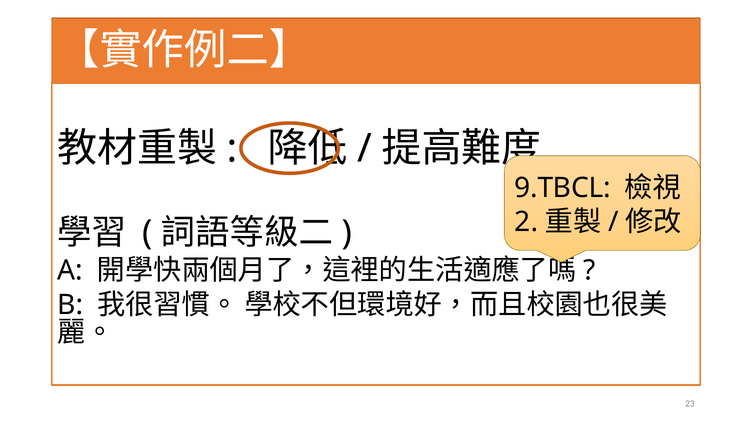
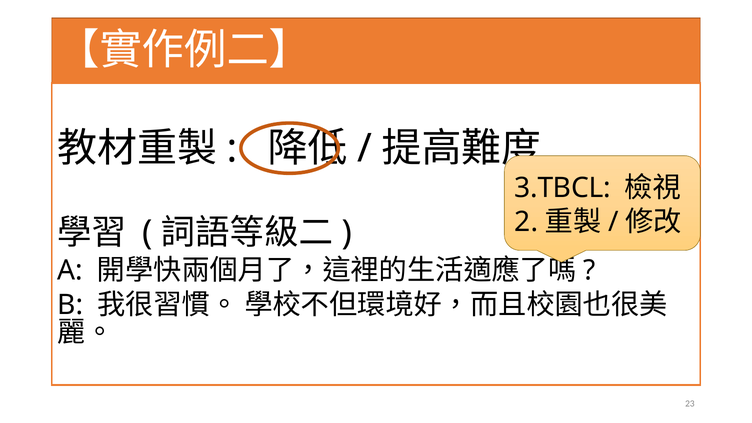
9.TBCL: 9.TBCL -> 3.TBCL (563, 188)
